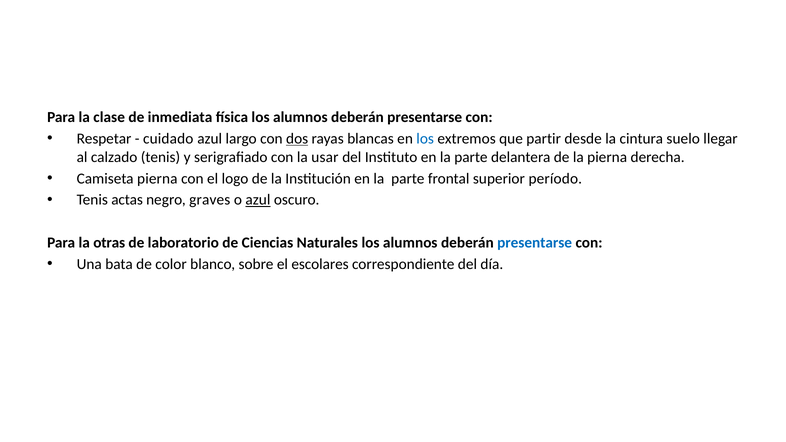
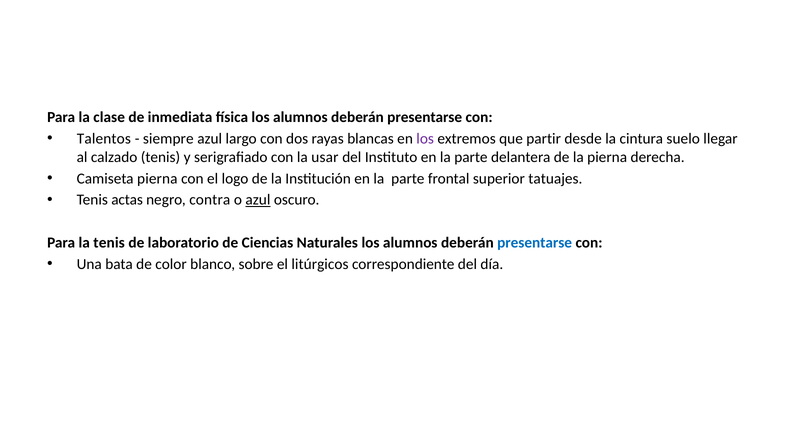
Respetar: Respetar -> Talentos (104, 139)
cuidado: cuidado -> siempre (168, 139)
dos underline: present -> none (297, 139)
los colour: blue -> purple (425, 139)
período: período -> tatuajes (555, 179)
graves: graves -> contra (210, 200)
la otras: otras -> tenis (109, 243)
escolares: escolares -> litúrgicos (320, 264)
